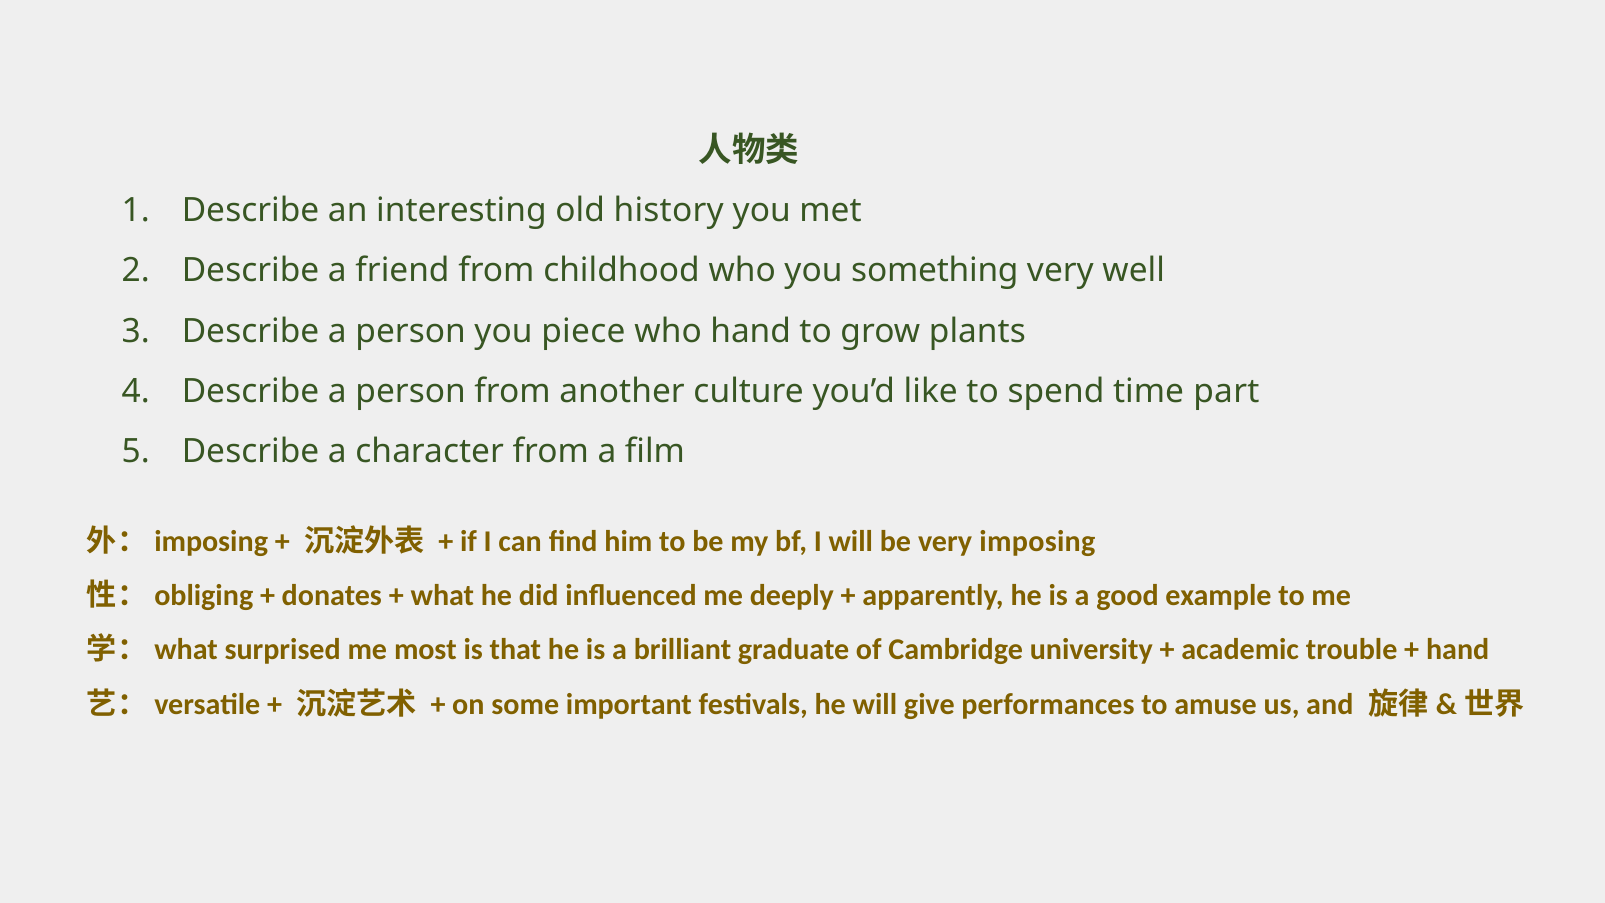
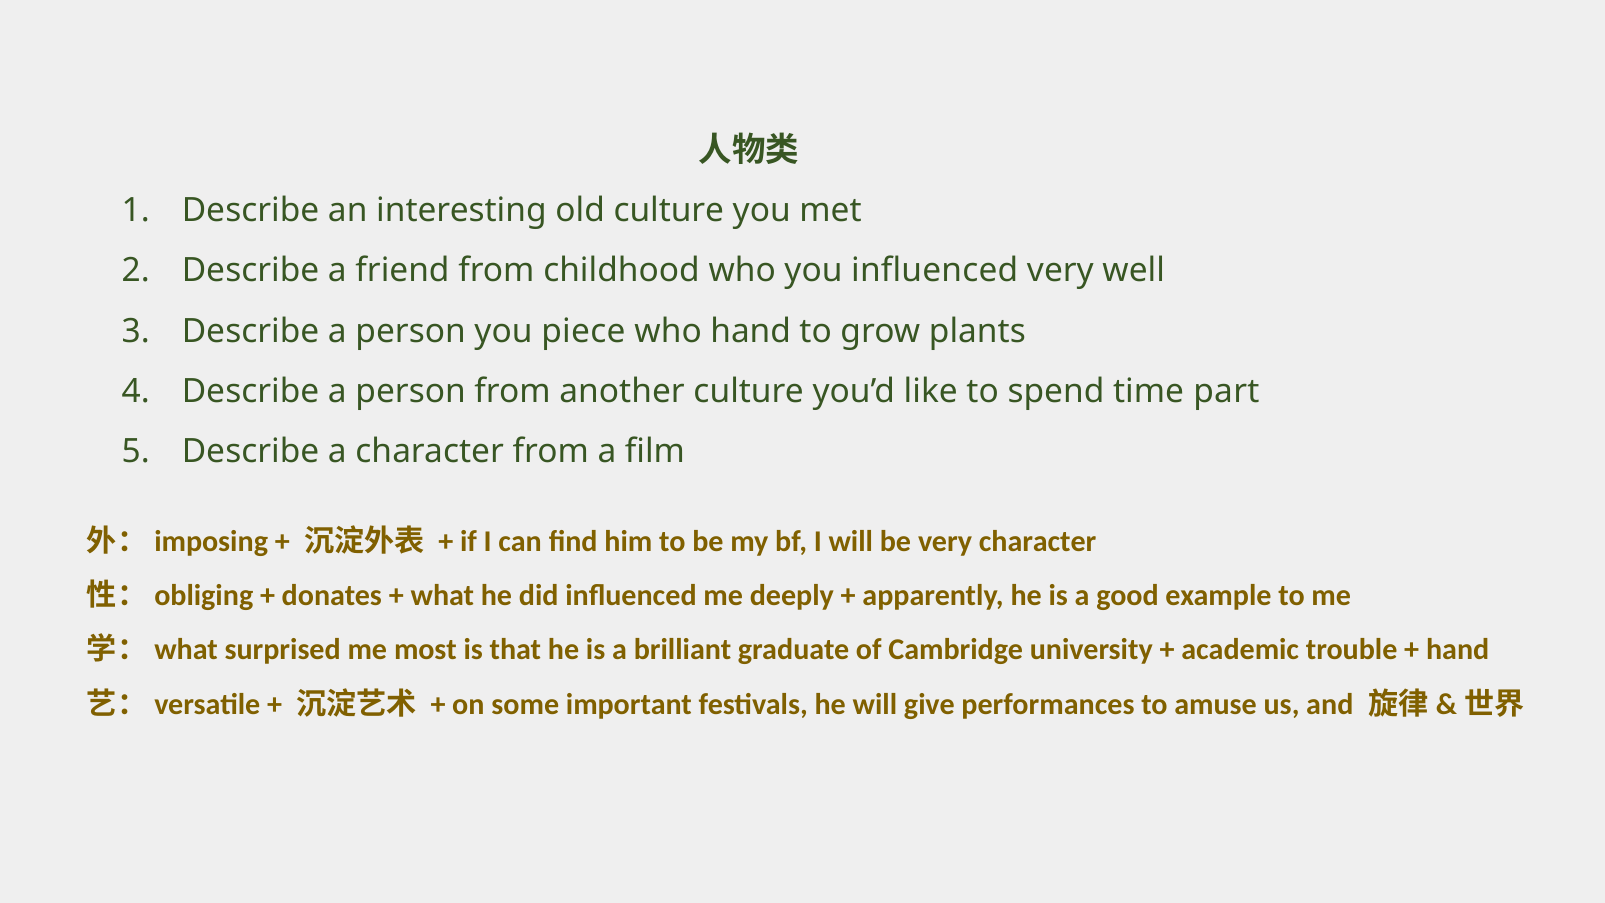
old history: history -> culture (669, 211)
you something: something -> influenced (935, 271)
very imposing: imposing -> character (1038, 542)
